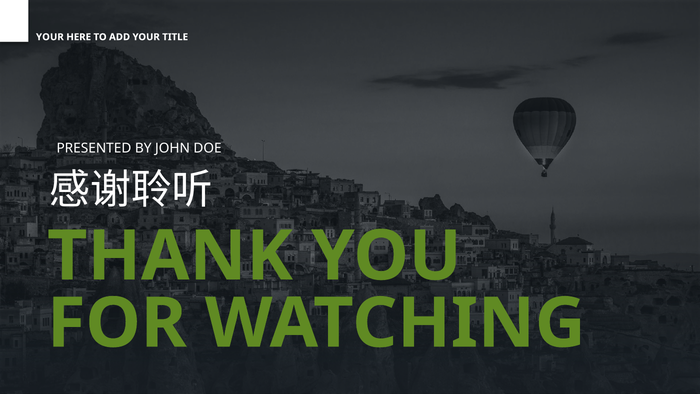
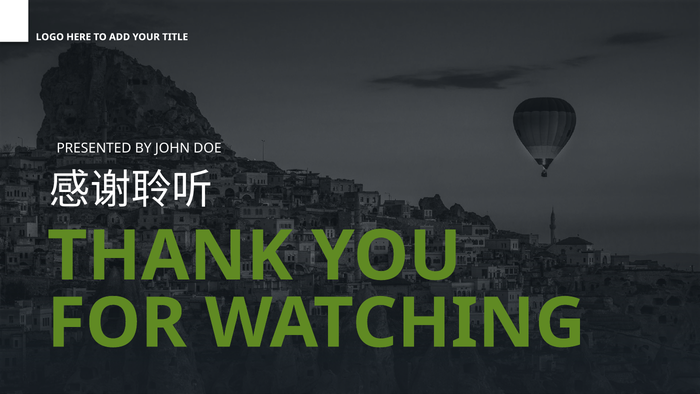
YOUR: YOUR -> LOGO (50, 37)
